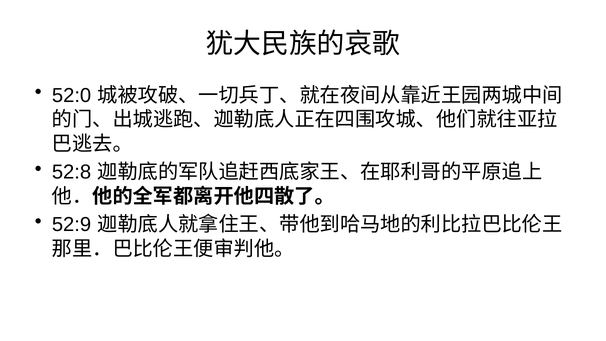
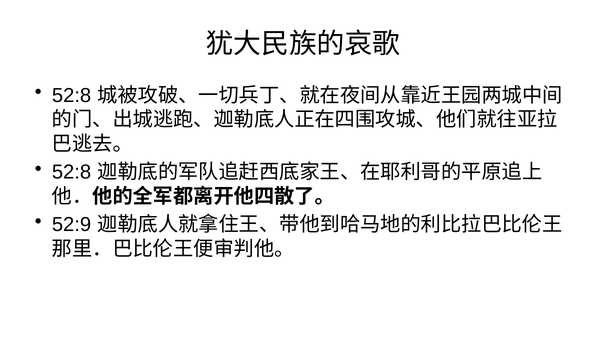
52:0: 52:0 -> 52:8 (72, 95)
